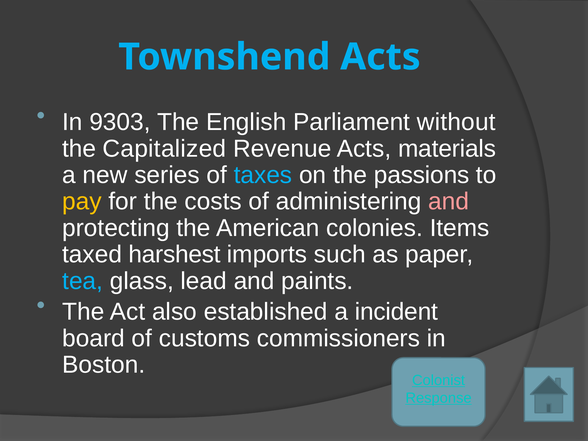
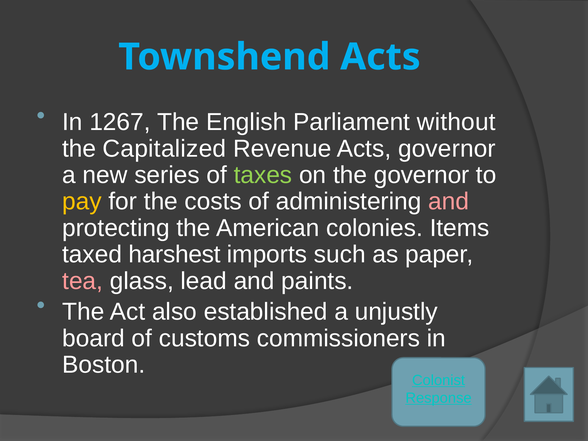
9303: 9303 -> 1267 (120, 122)
Acts materials: materials -> governor (447, 149)
taxes colour: light blue -> light green (263, 175)
the passions: passions -> governor (422, 175)
tea colour: light blue -> pink (83, 281)
incident: incident -> unjustly (396, 312)
